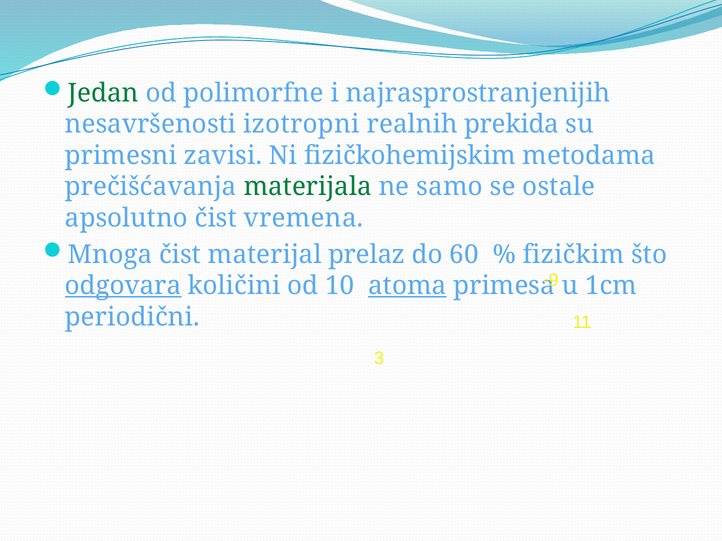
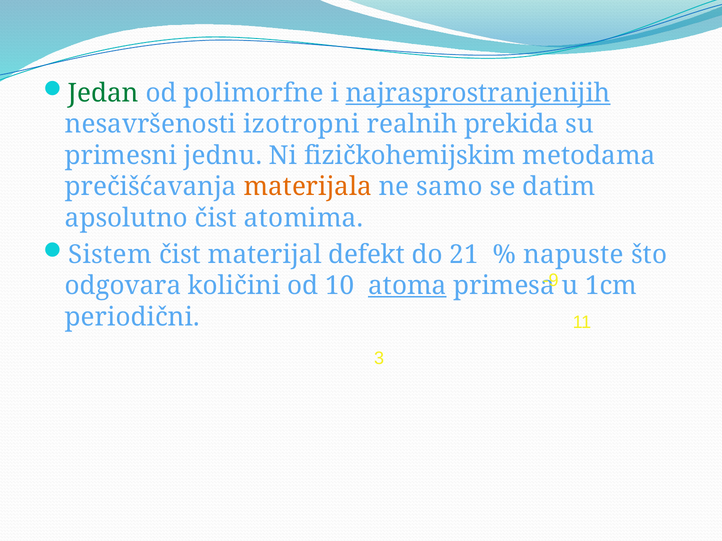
najrasprostranjenijih underline: none -> present (478, 93)
zavisi: zavisi -> jednu (223, 156)
materijala colour: green -> orange (308, 187)
ostale: ostale -> datim (559, 187)
vremena: vremena -> atomima (304, 218)
Mnoga: Mnoga -> Sistem (110, 255)
prelaz: prelaz -> defekt (367, 255)
60: 60 -> 21 (464, 255)
fizičkim: fizičkim -> napuste (573, 255)
odgovara underline: present -> none (123, 286)
